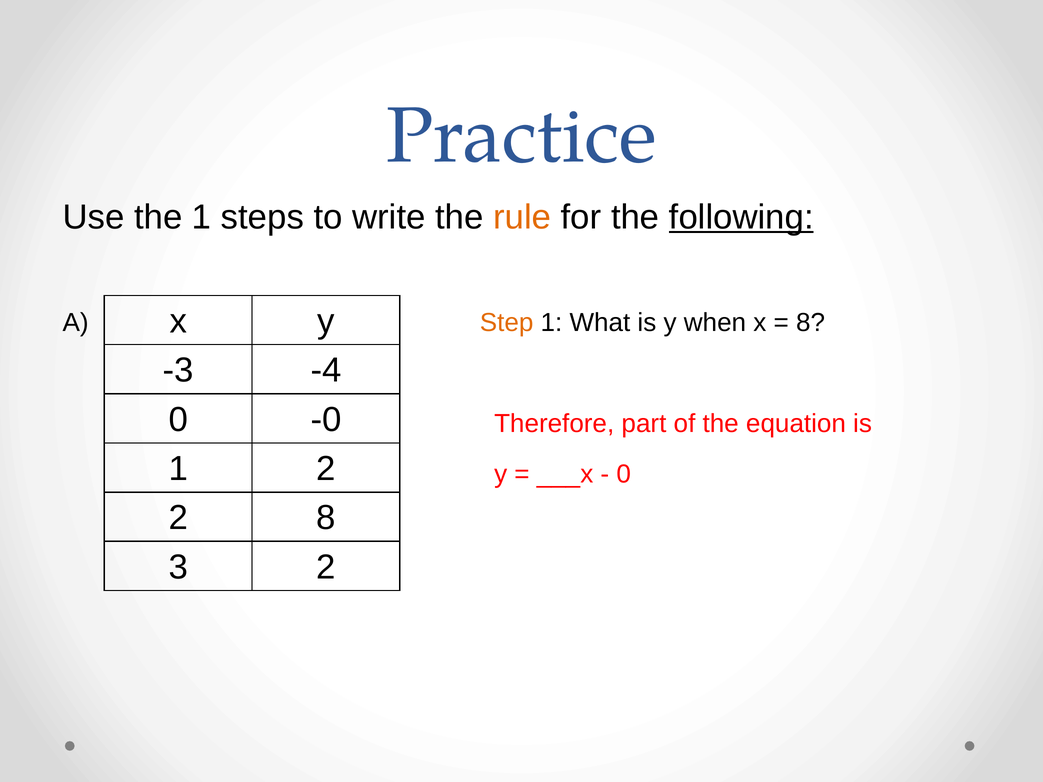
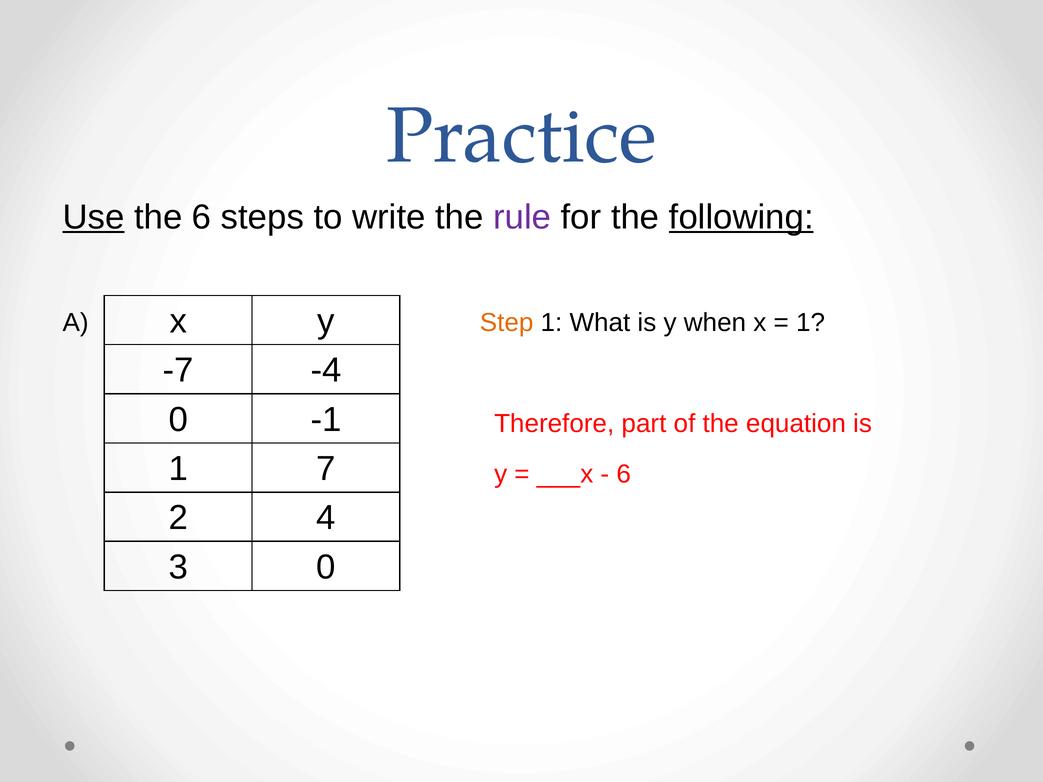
Use underline: none -> present (93, 217)
the 1: 1 -> 6 (202, 217)
rule colour: orange -> purple (522, 217)
8: 8 -> 1 (811, 323)
-3: -3 -> -7 (178, 370)
-0: -0 -> -1 (326, 420)
1 2: 2 -> 7 (326, 469)
0: 0 -> 6 (624, 474)
2 8: 8 -> 4 (326, 518)
3 2: 2 -> 0 (326, 567)
